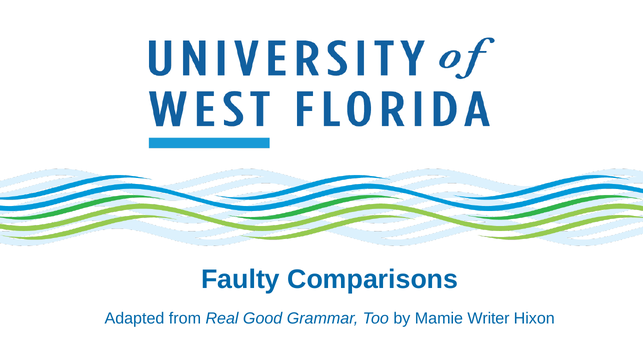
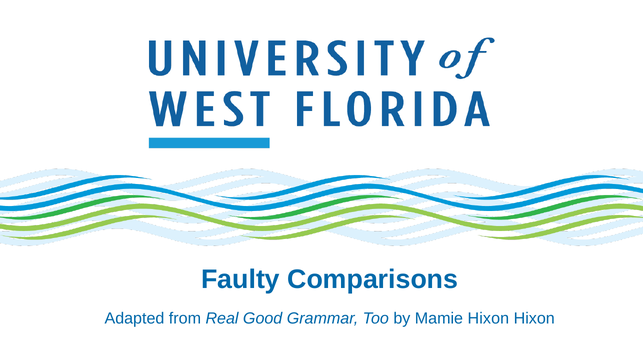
Mamie Writer: Writer -> Hixon (488, 318)
